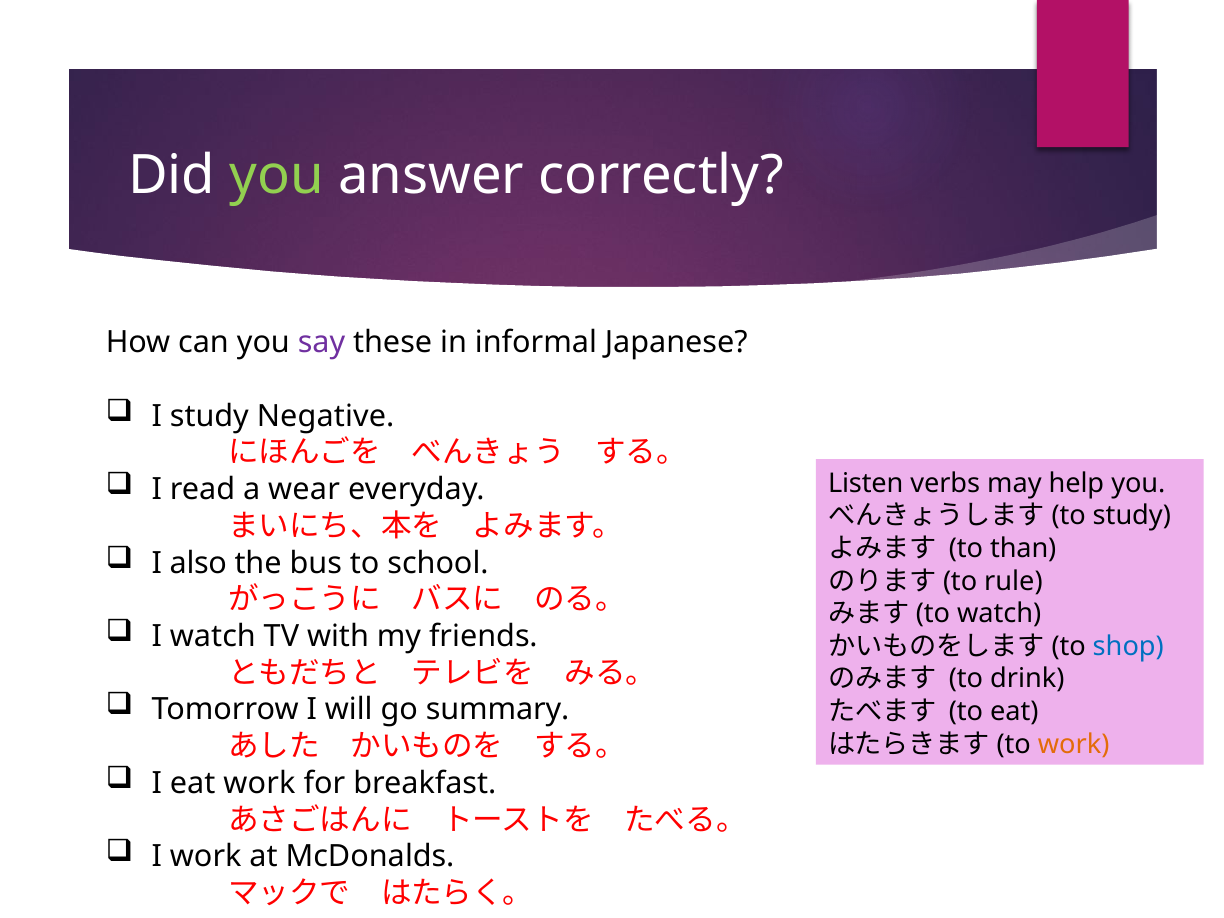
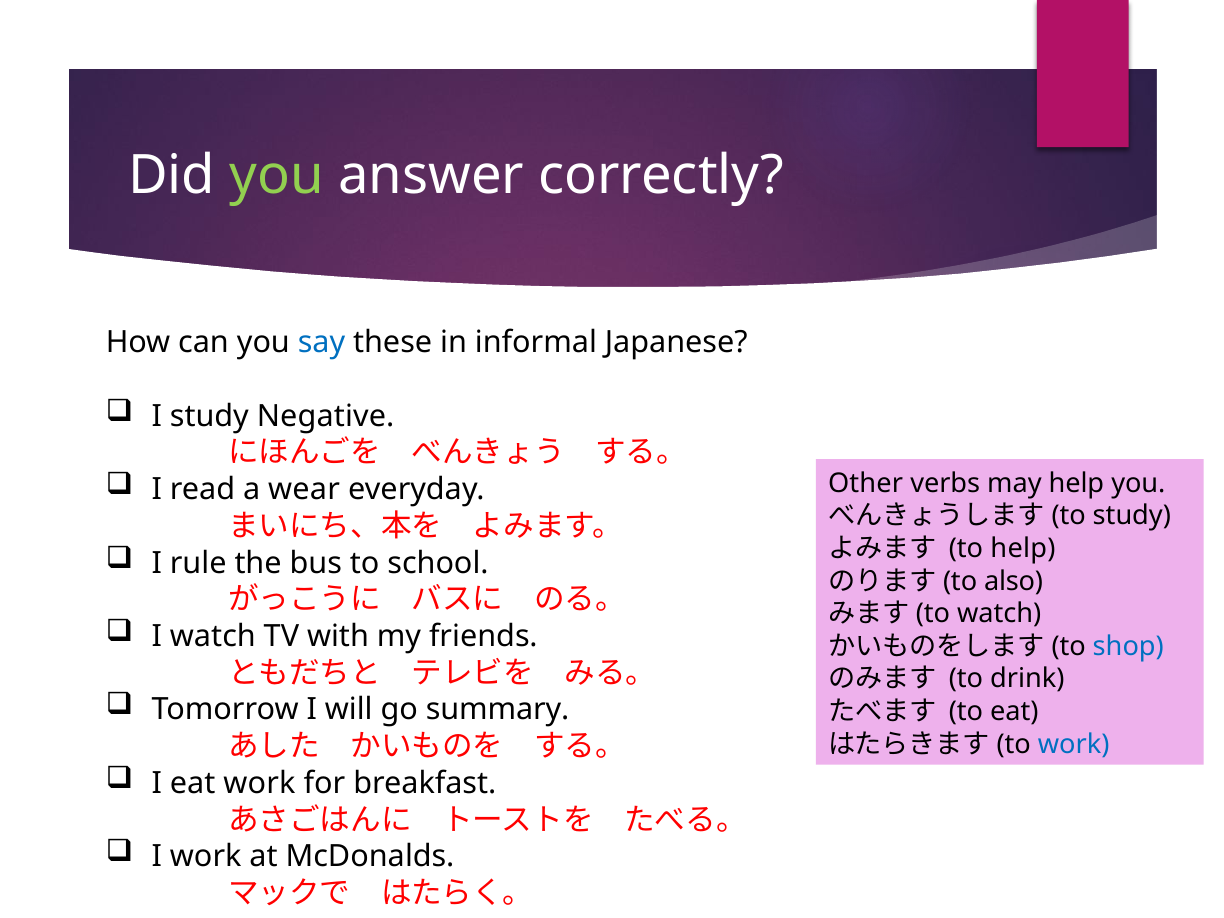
say colour: purple -> blue (321, 343)
Listen: Listen -> Other (866, 483)
to than: than -> help (1023, 548)
also: also -> rule (198, 563)
rule: rule -> also (1014, 581)
work colour: orange -> blue (1074, 744)
